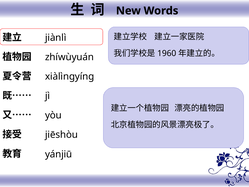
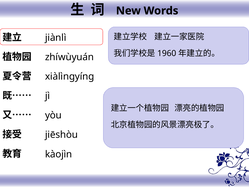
yánjiū: yánjiū -> kàojìn (59, 154)
